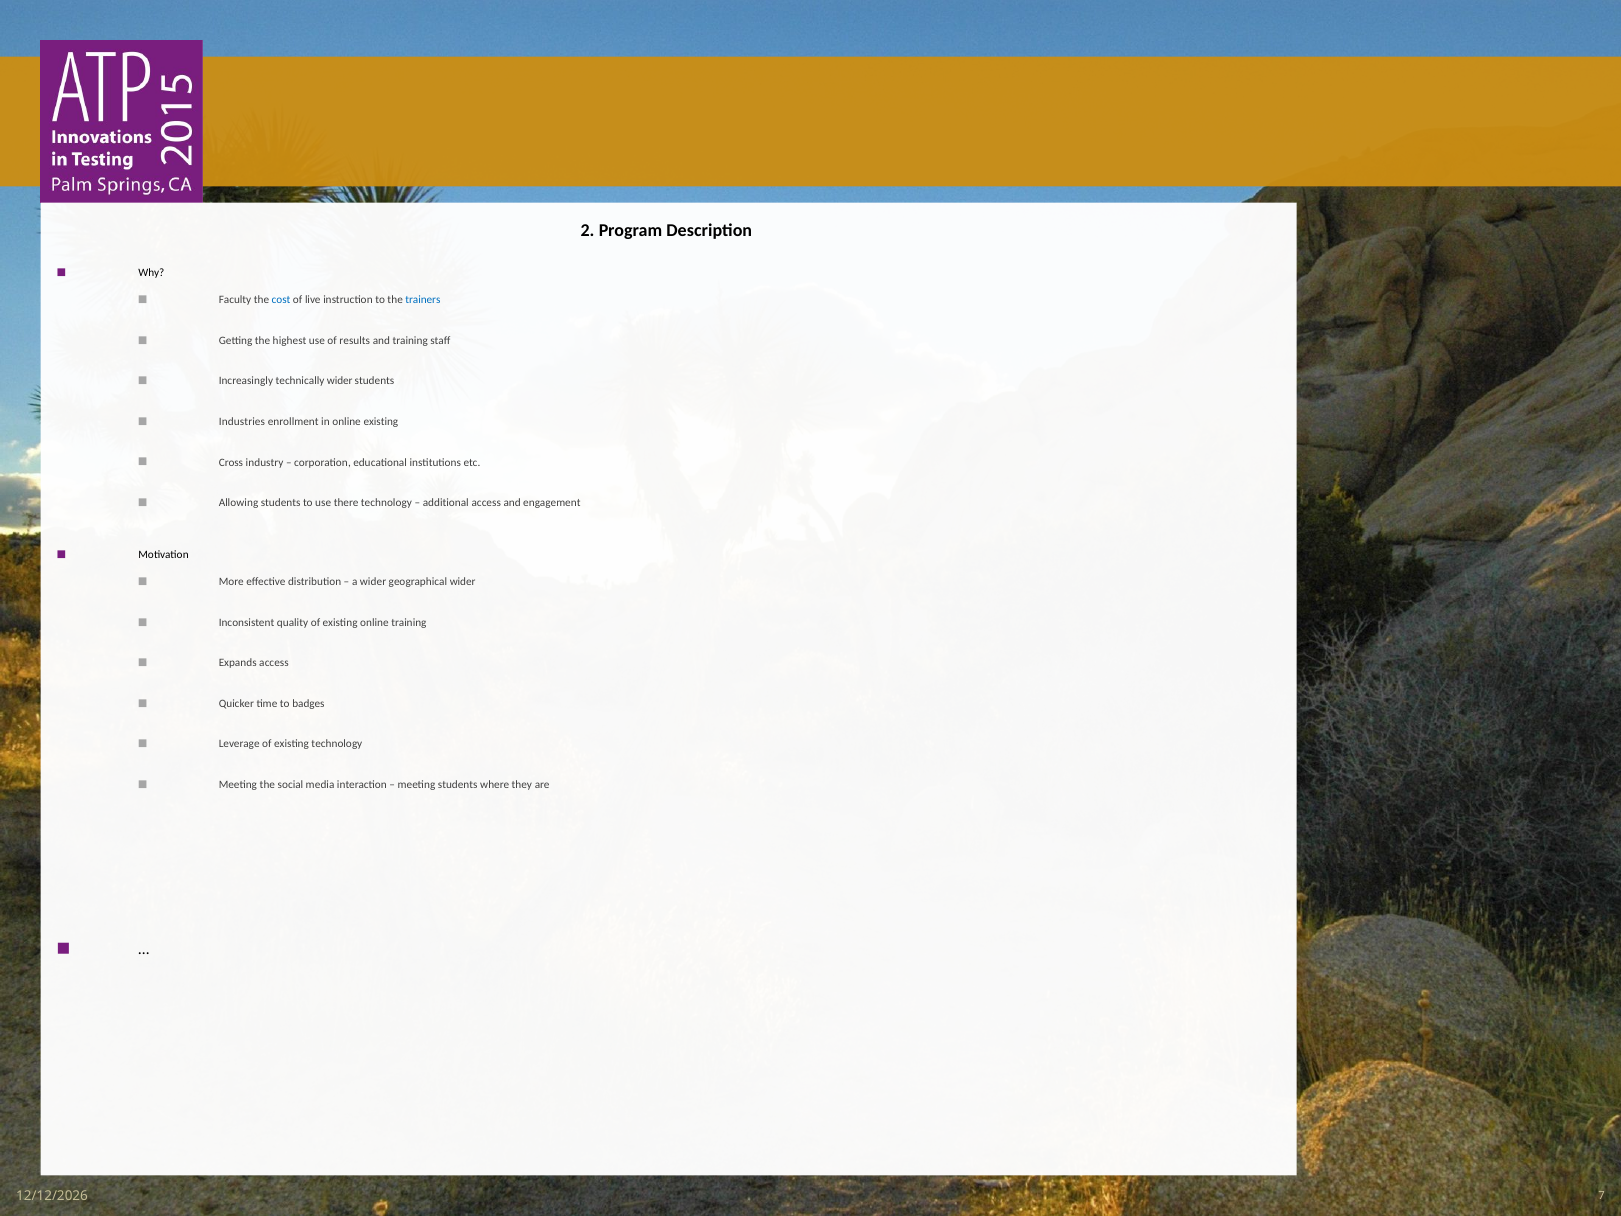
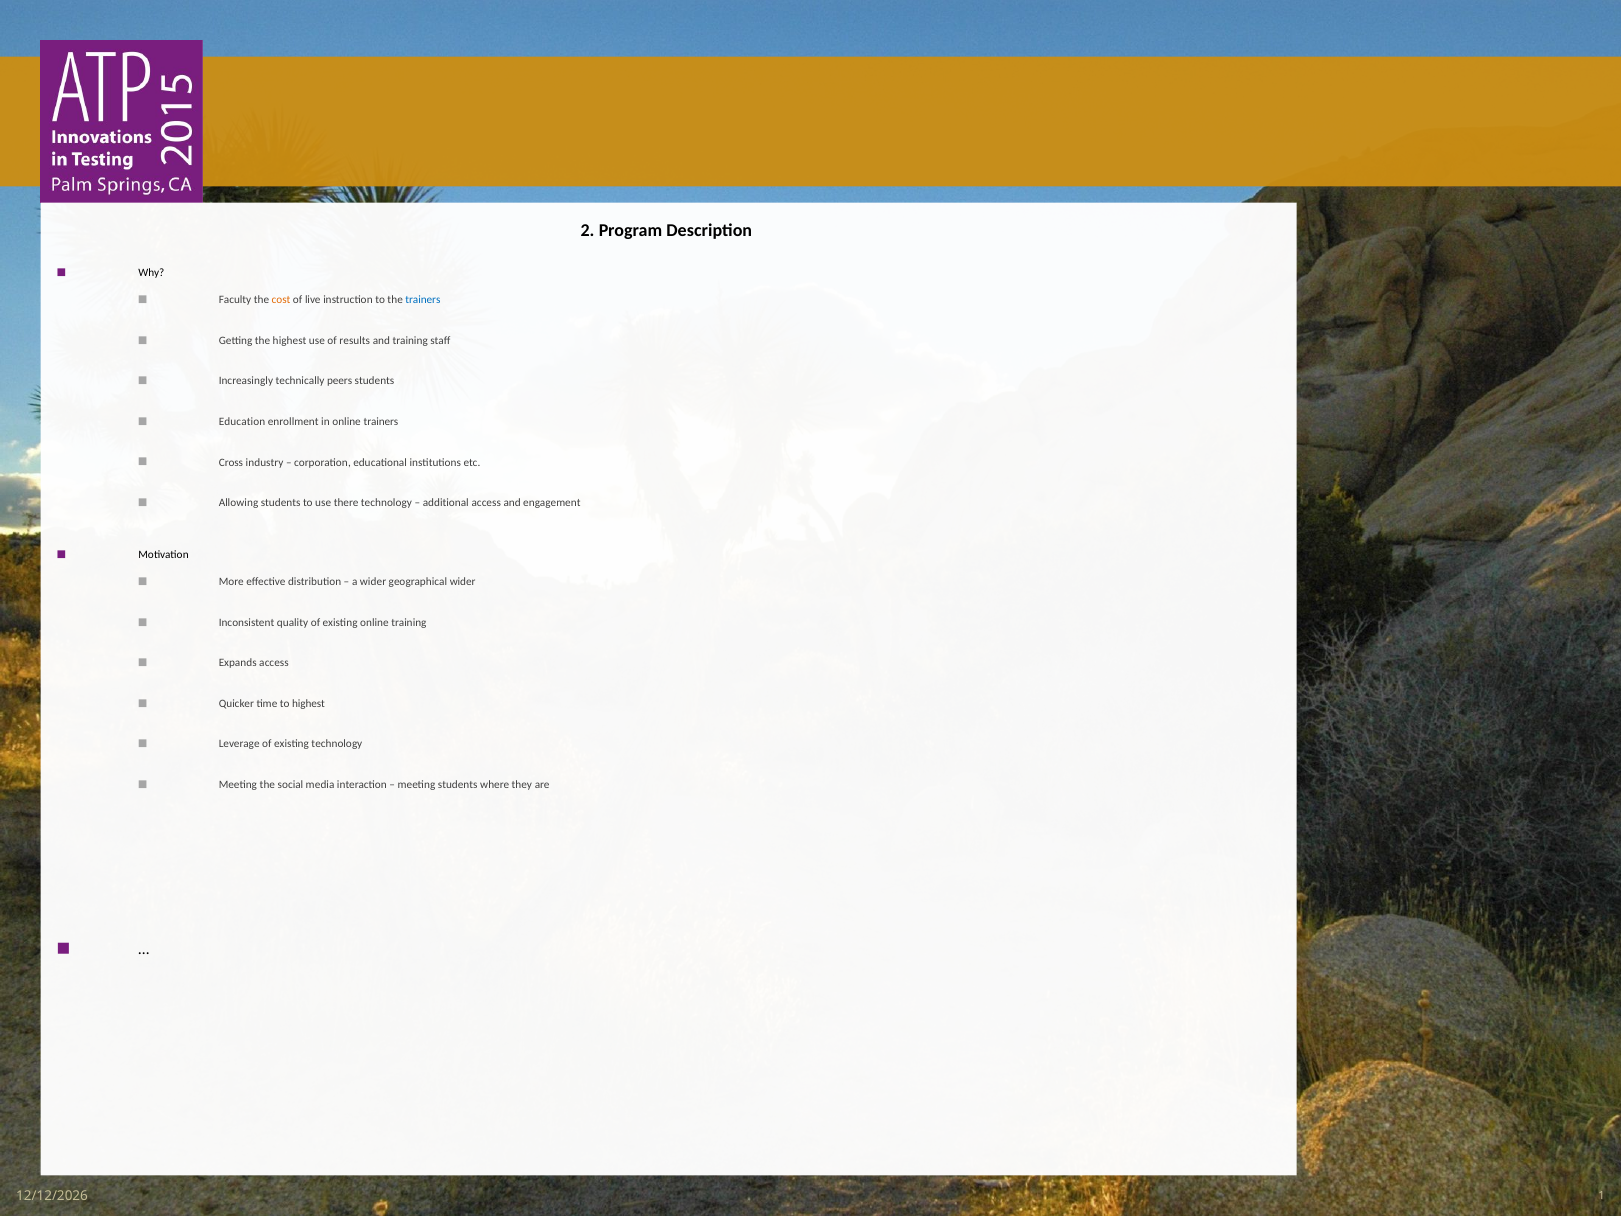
cost colour: blue -> orange (281, 300)
technically wider: wider -> peers (340, 381)
Industries: Industries -> Education (242, 422)
online existing: existing -> trainers (381, 422)
to badges: badges -> highest (309, 704)
7: 7 -> 1 (1601, 1195)
